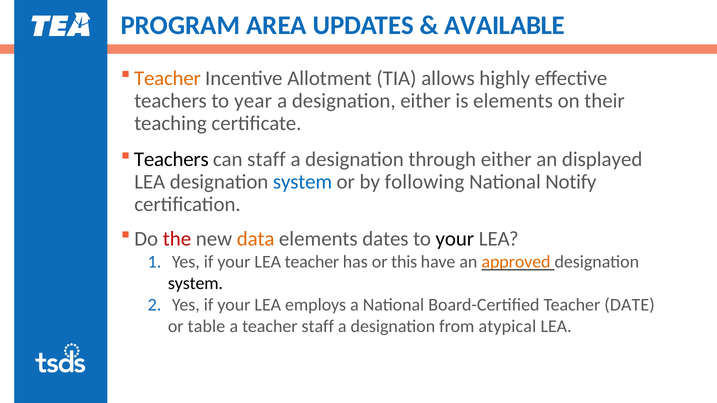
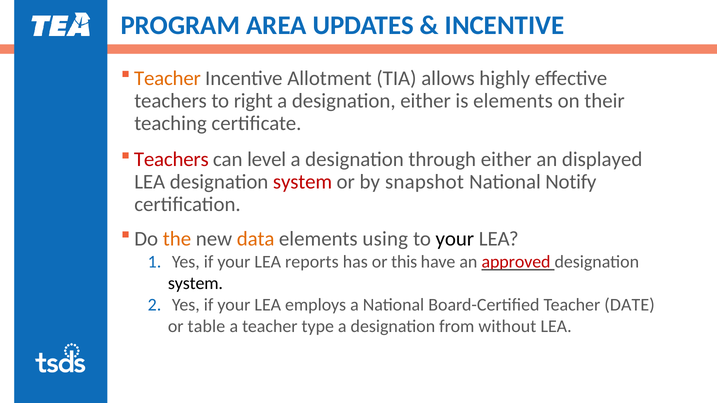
AVAILABLE: AVAILABLE -> INCENTIVE (505, 25)
year: year -> right (253, 101)
Teachers colour: black -> red (171, 159)
can staff: staff -> level (267, 159)
system colour: blue -> red (303, 182)
following: following -> snapshot (424, 182)
the colour: red -> orange (177, 239)
dates: dates -> using (385, 239)
LEA teacher: teacher -> reports (312, 262)
approved colour: orange -> red (516, 262)
teacher staff: staff -> type (318, 327)
atypical: atypical -> without (507, 327)
